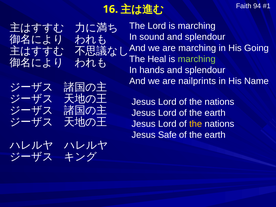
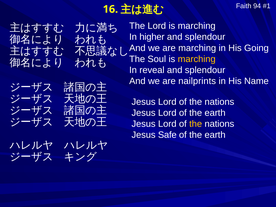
sound: sound -> higher (152, 37)
Heal: Heal -> Soul (157, 59)
marching colour: light green -> yellow (197, 59)
hands: hands -> reveal (152, 70)
